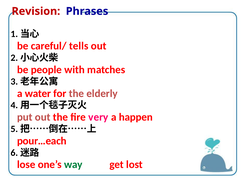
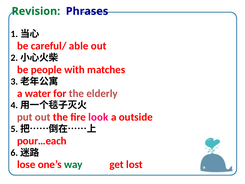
Revision colour: red -> green (36, 11)
tells: tells -> able (79, 46)
very: very -> look (98, 117)
happen: happen -> outside (136, 117)
